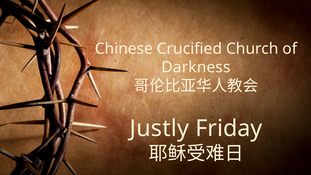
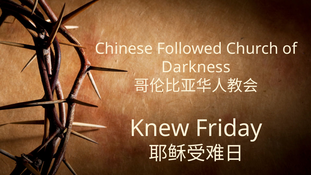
Crucified: Crucified -> Followed (190, 49)
Justly: Justly -> Knew (160, 128)
